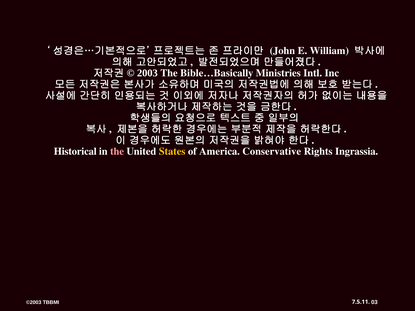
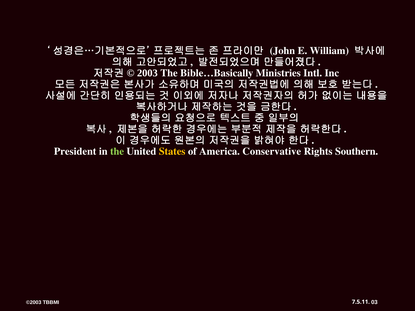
Historical: Historical -> President (75, 152)
the colour: pink -> light green (117, 152)
Ingrassia: Ingrassia -> Southern (357, 152)
